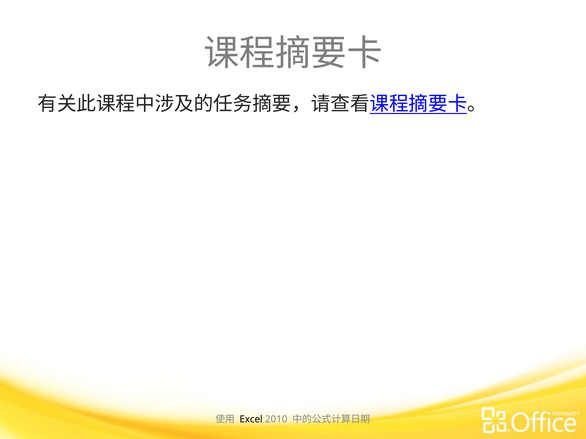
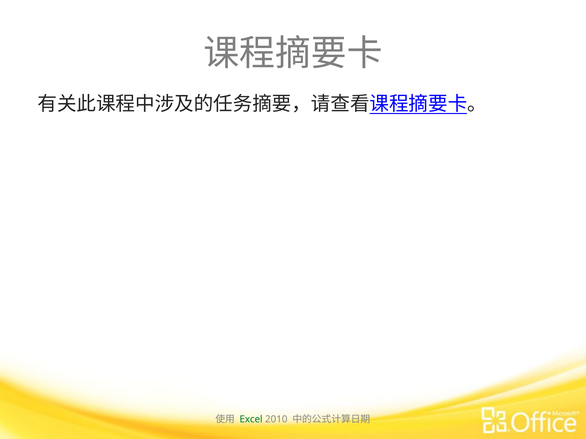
Excel colour: black -> green (251, 420)
